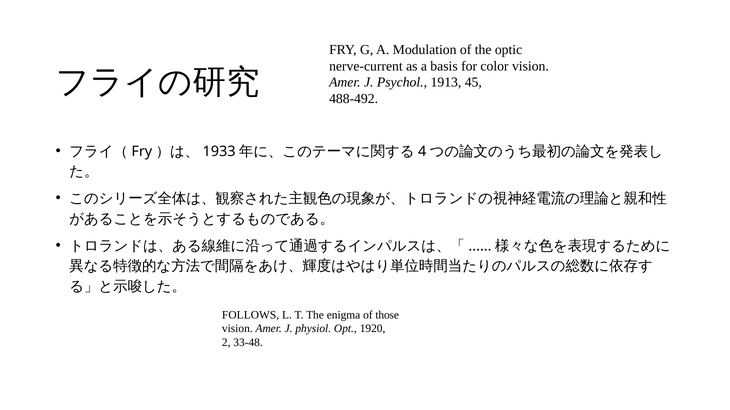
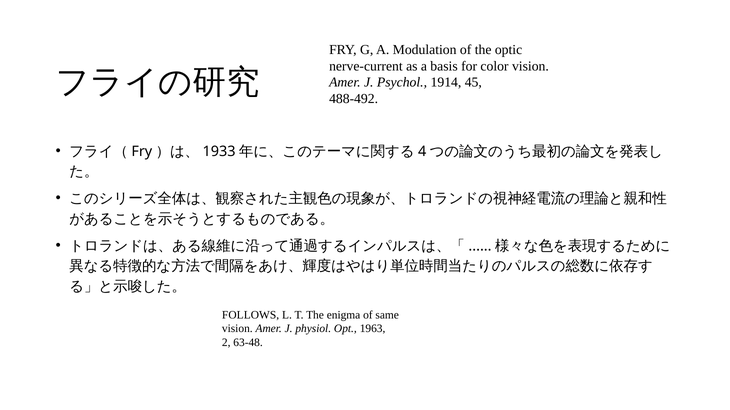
1913: 1913 -> 1914 (446, 83)
those: those -> same (387, 315)
1920: 1920 -> 1963 (373, 329)
33-48: 33-48 -> 63-48 (248, 343)
